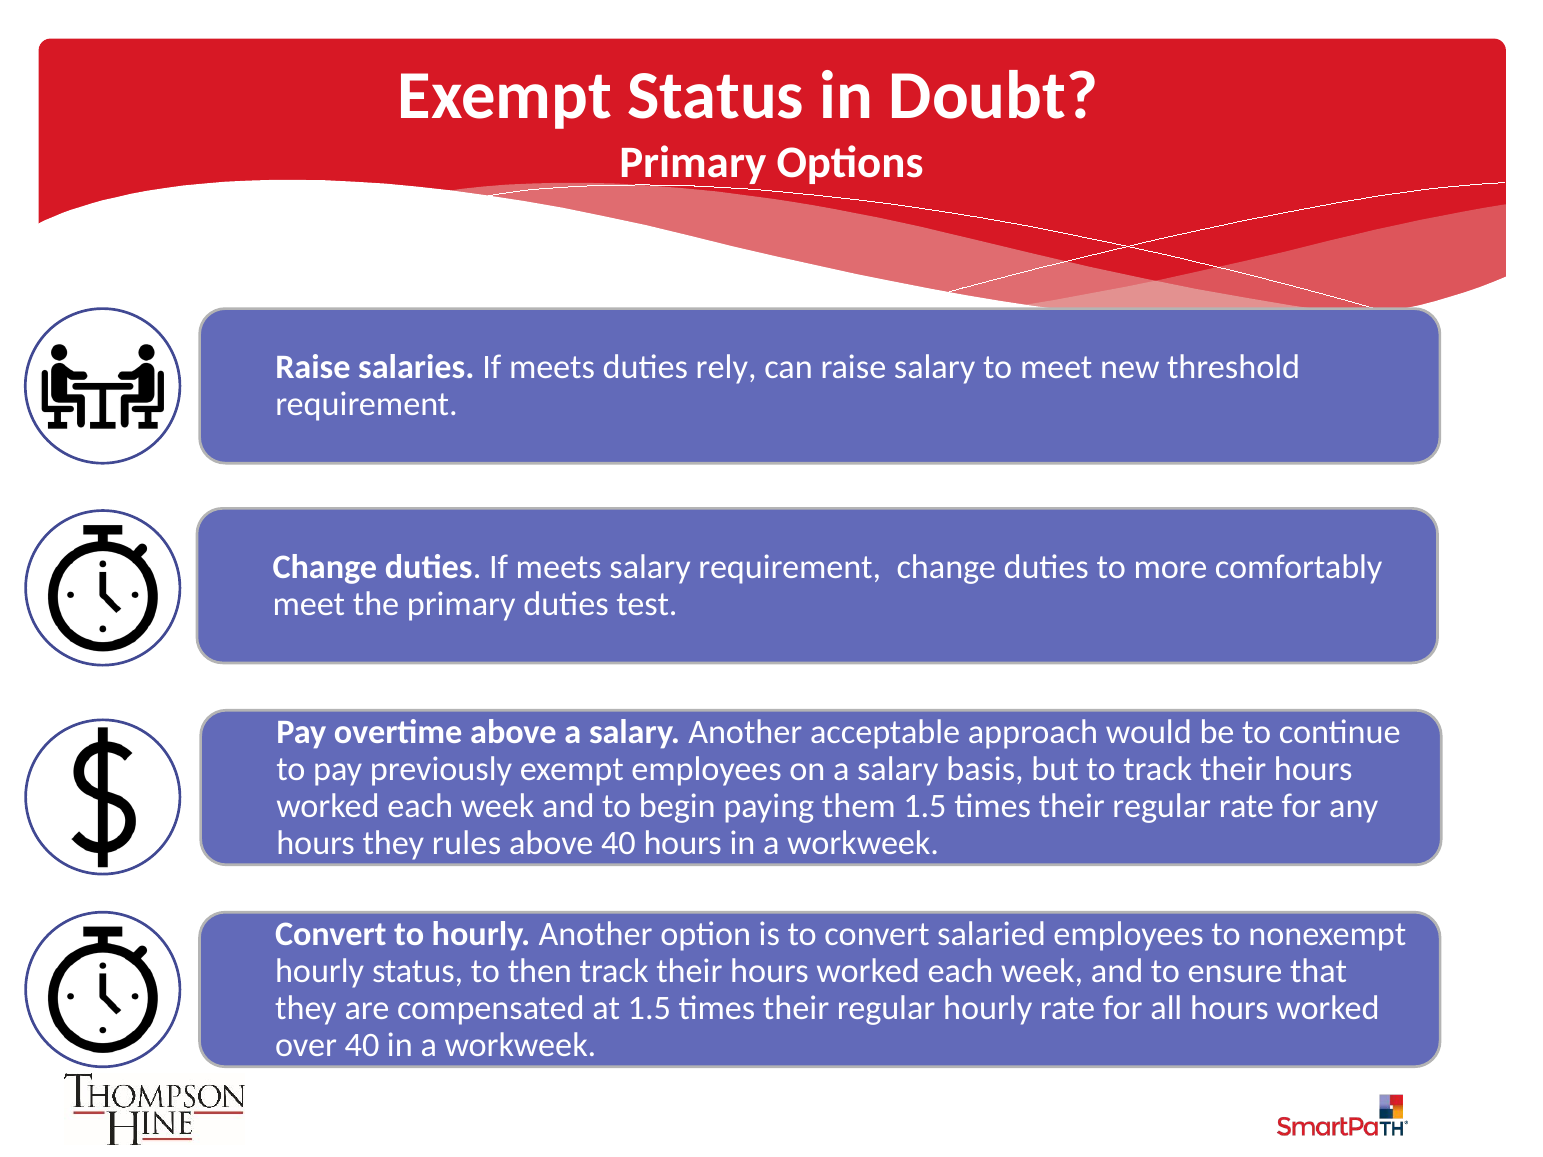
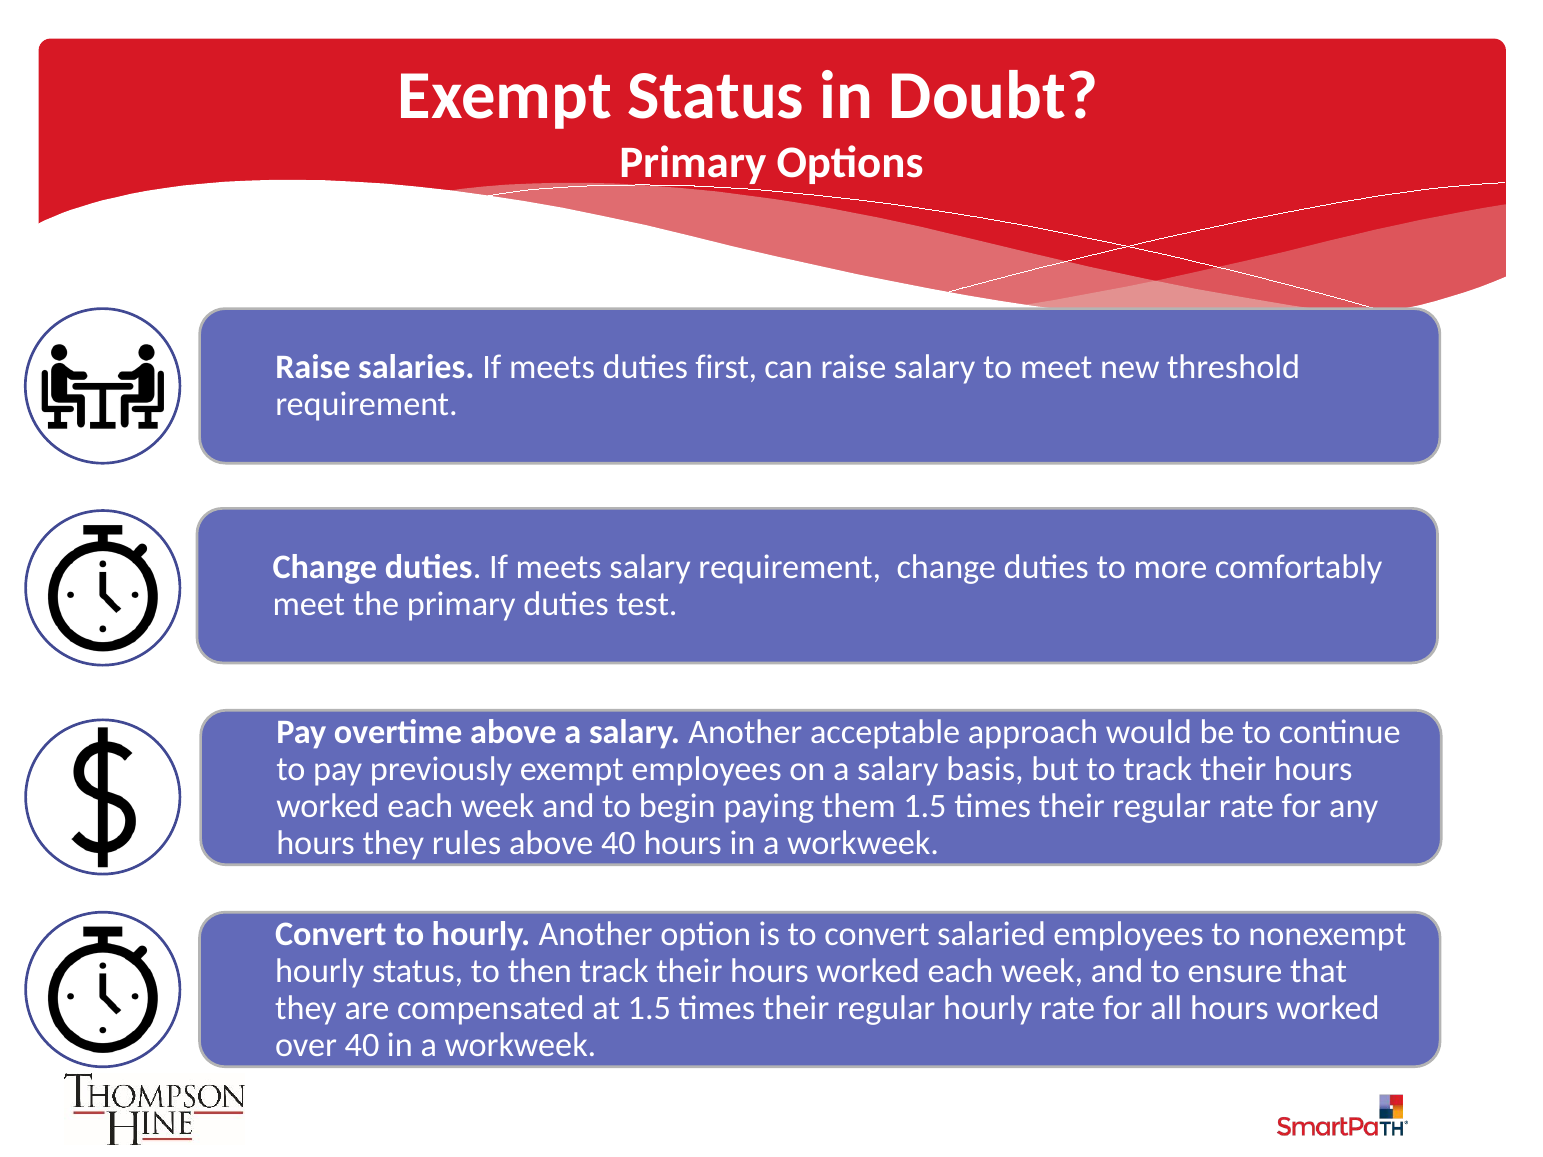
rely: rely -> first (726, 367)
